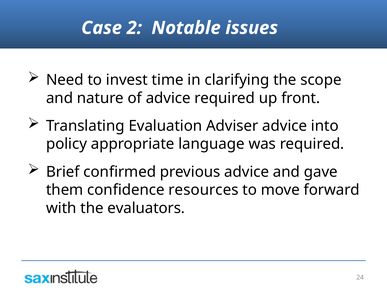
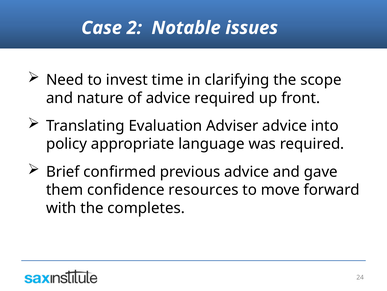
evaluators: evaluators -> completes (146, 208)
